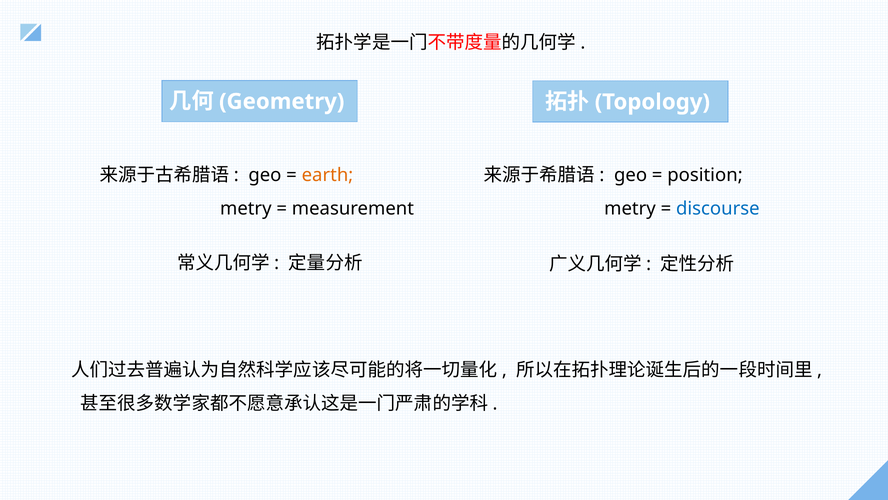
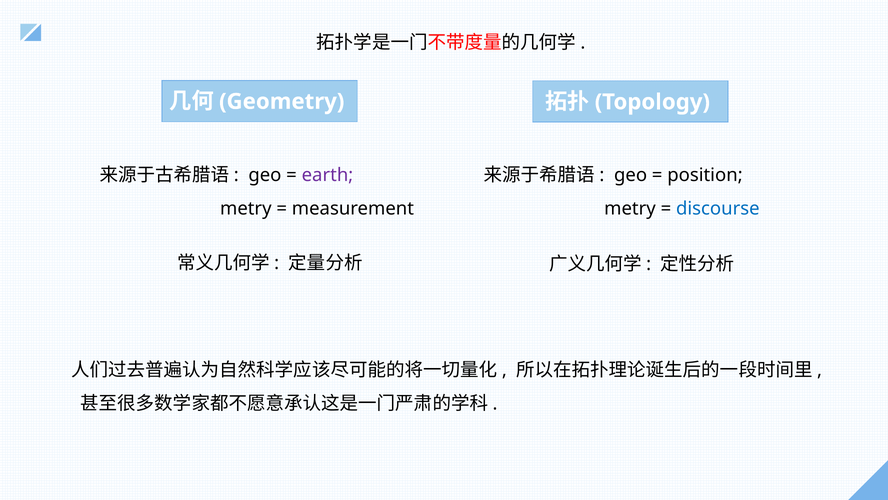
earth colour: orange -> purple (327, 175)
